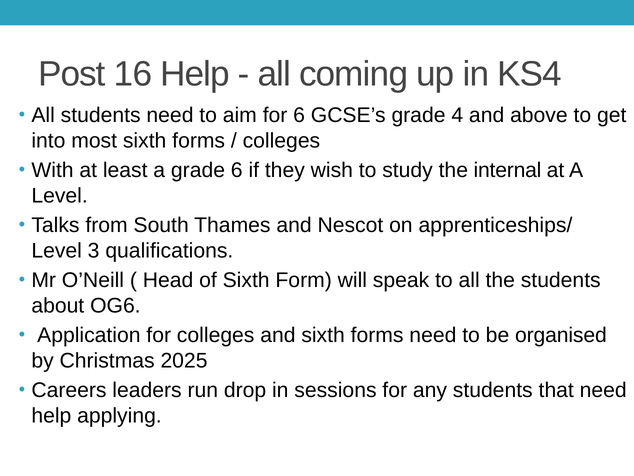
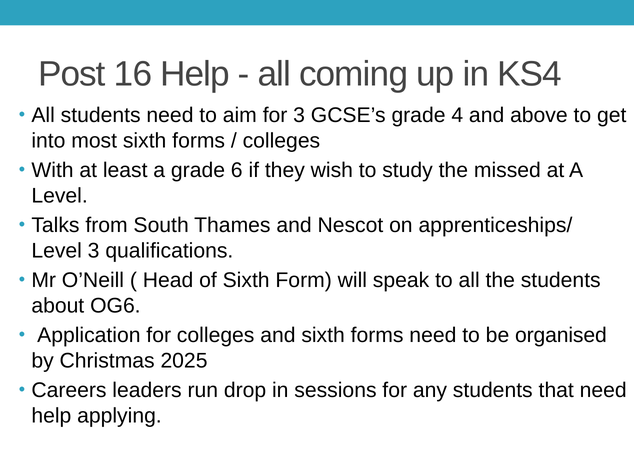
for 6: 6 -> 3 (299, 115)
internal: internal -> missed (507, 170)
